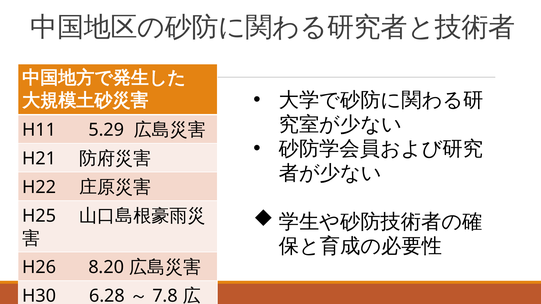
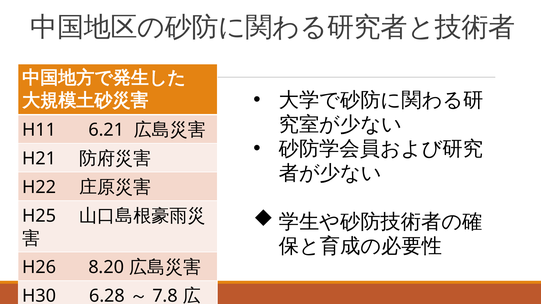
5.29: 5.29 -> 6.21 (106, 130)
